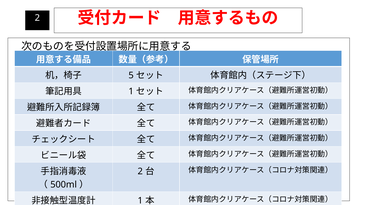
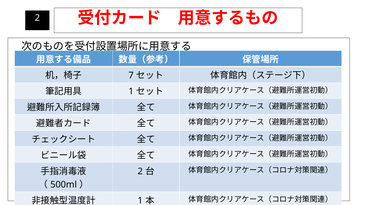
5: 5 -> 7 (131, 76)
